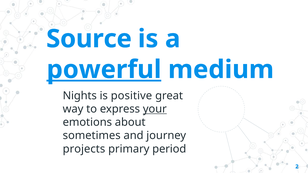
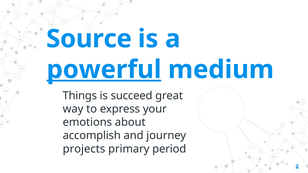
Nights: Nights -> Things (80, 96)
positive: positive -> succeed (132, 96)
your underline: present -> none (155, 109)
sometimes: sometimes -> accomplish (92, 136)
